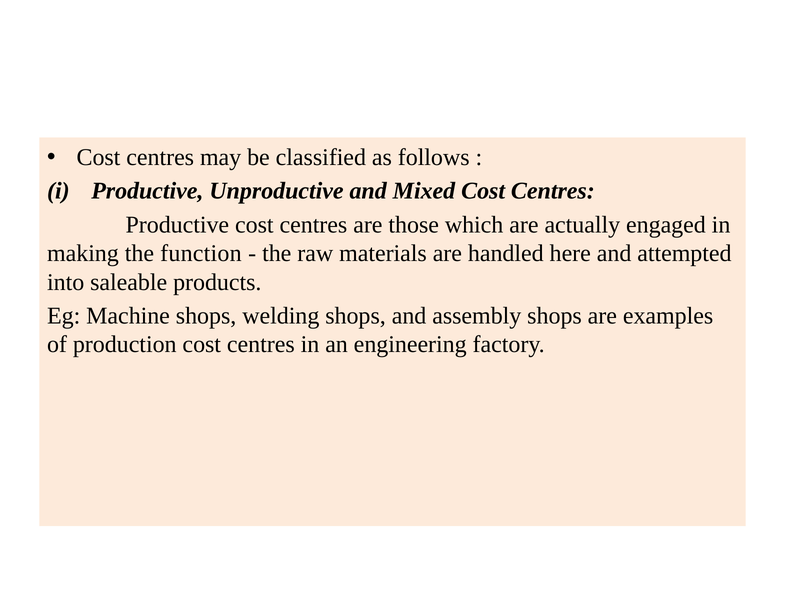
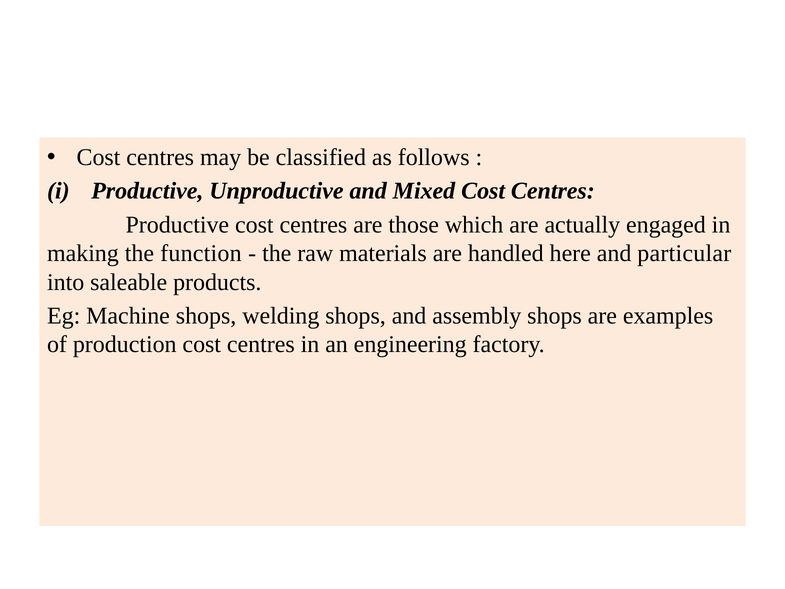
attempted: attempted -> particular (684, 253)
